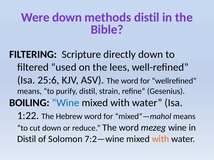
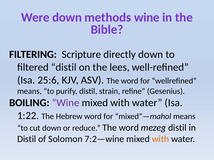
methods distil: distil -> wine (147, 17)
filtered used: used -> distil (64, 67)
Wine colour: blue -> purple (66, 103)
mezeg wine: wine -> distil (177, 128)
